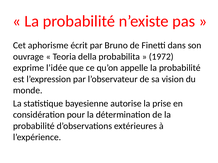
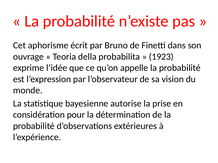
1972: 1972 -> 1923 (161, 57)
